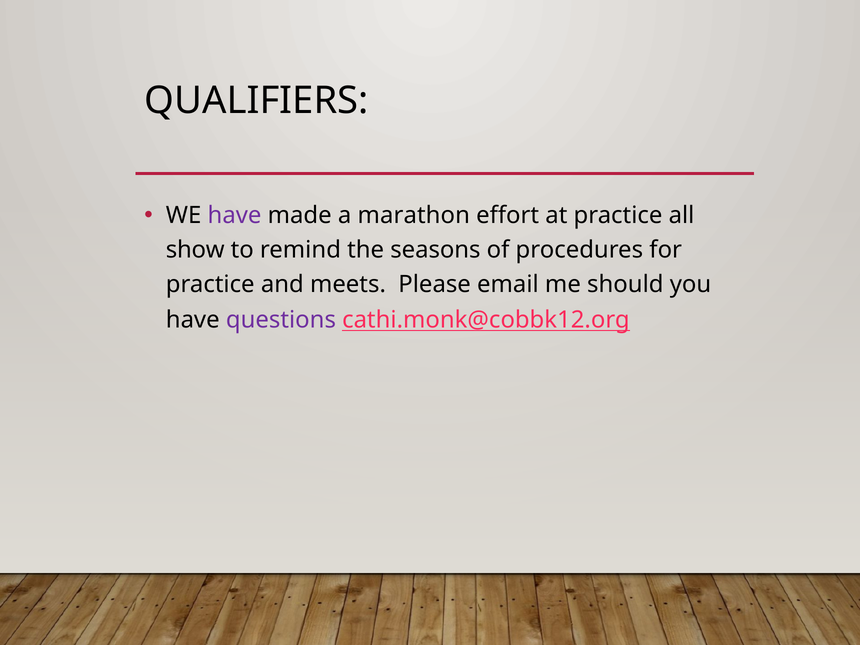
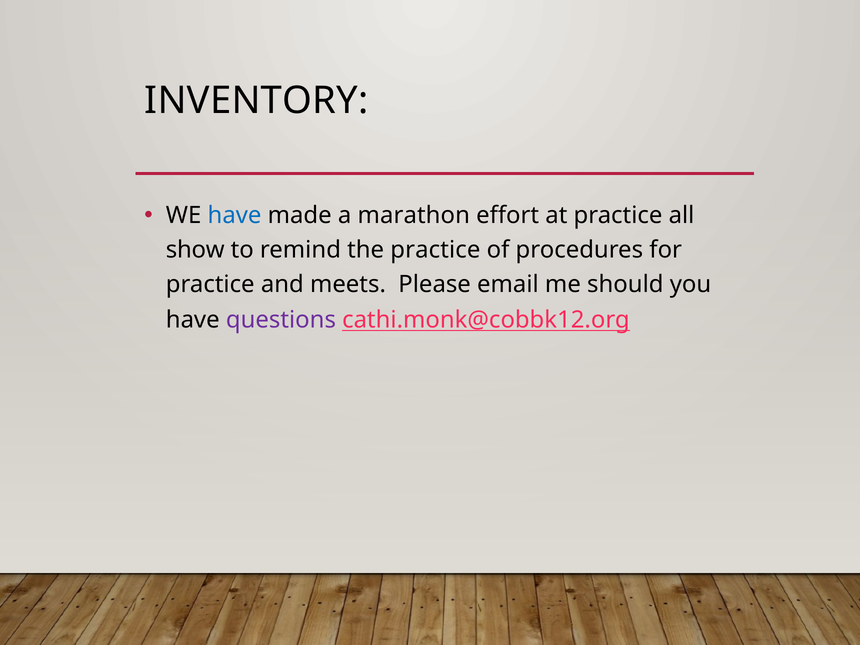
QUALIFIERS: QUALIFIERS -> INVENTORY (256, 100)
have colour: purple -> blue (235, 216)
the seasons: seasons -> practice (435, 250)
